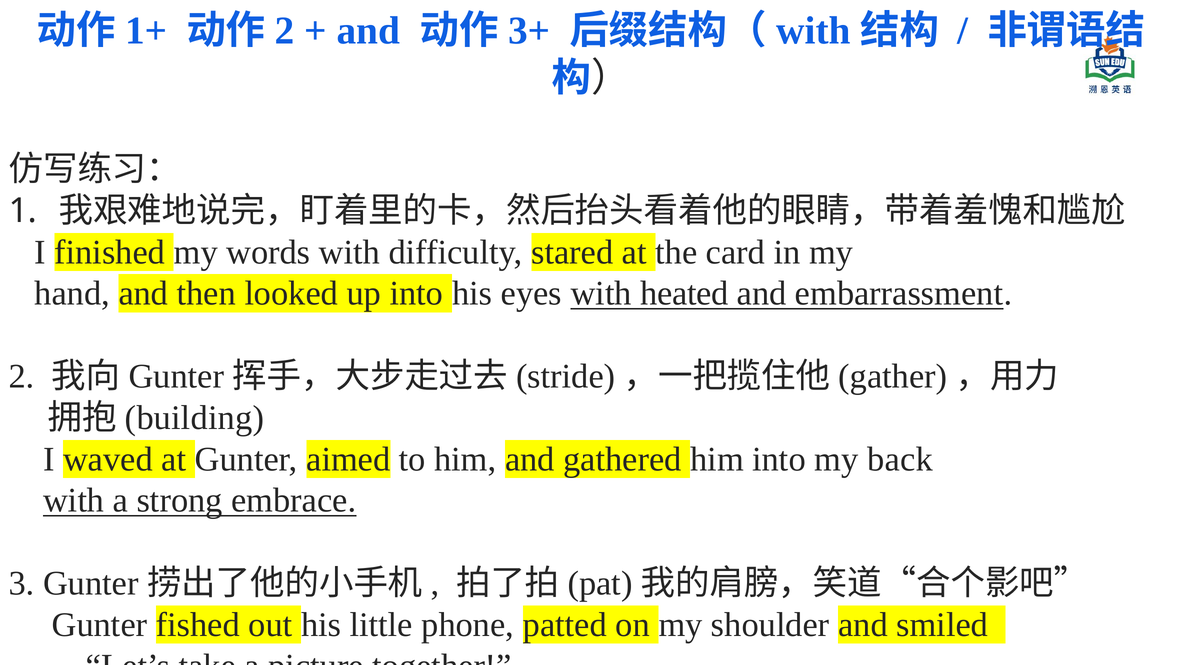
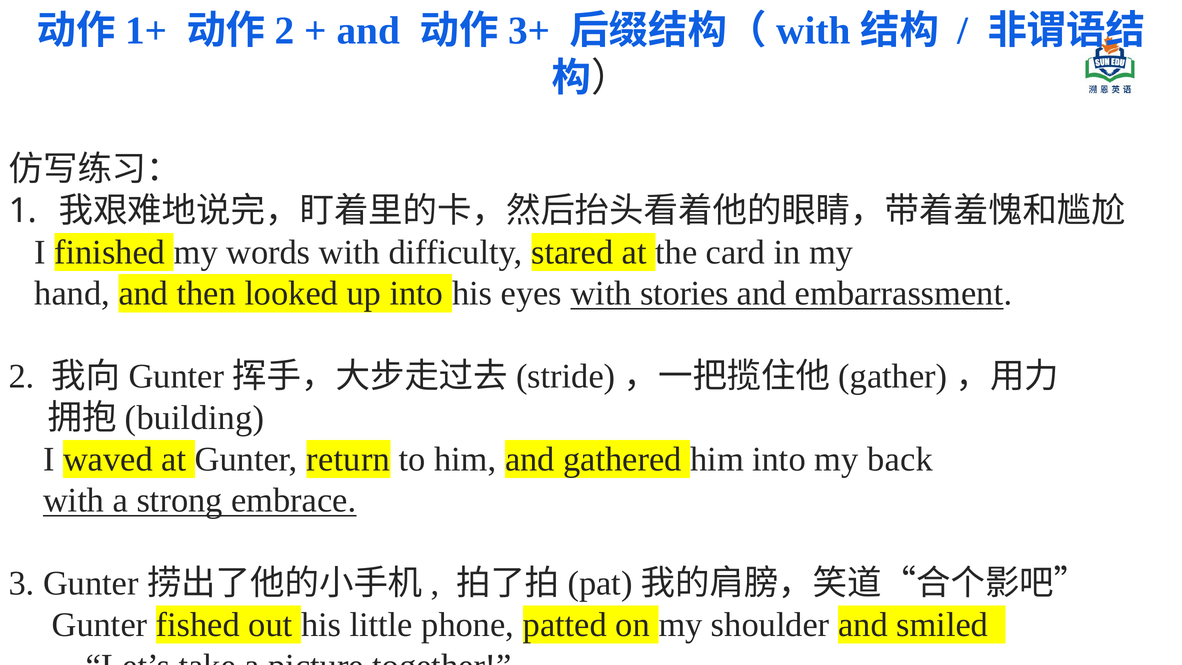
heated: heated -> stories (684, 294)
aimed: aimed -> return (348, 459)
